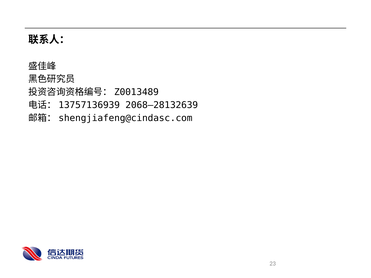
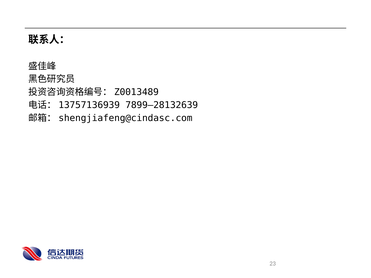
2068—28132639: 2068—28132639 -> 7899—28132639 (162, 105)
